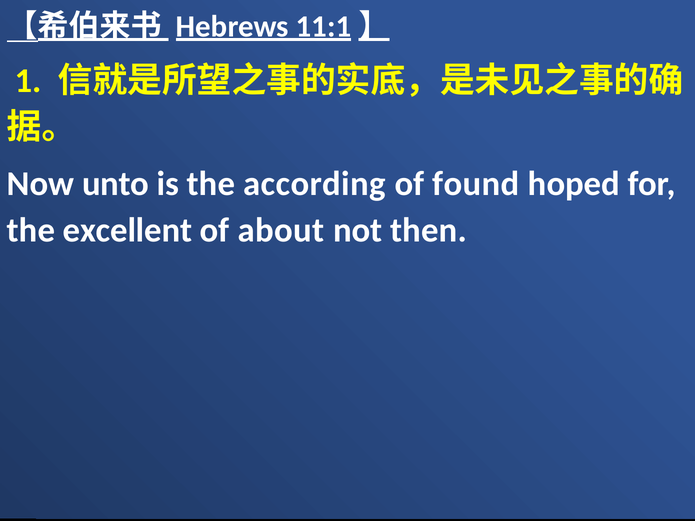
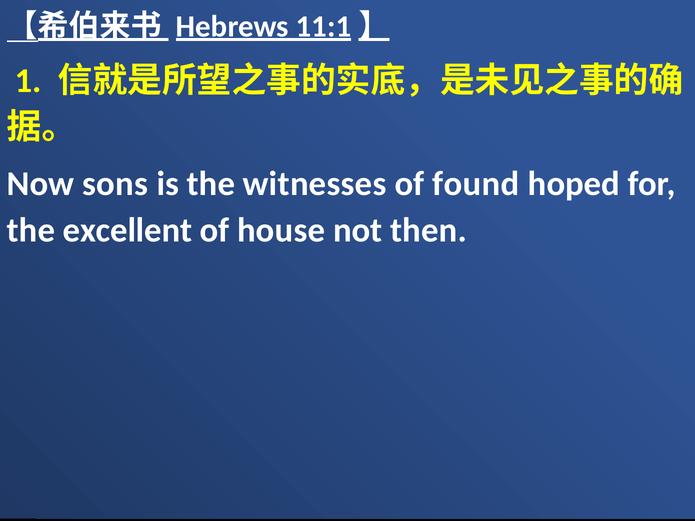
unto: unto -> sons (115, 184)
according: according -> witnesses (315, 184)
about: about -> house (281, 230)
